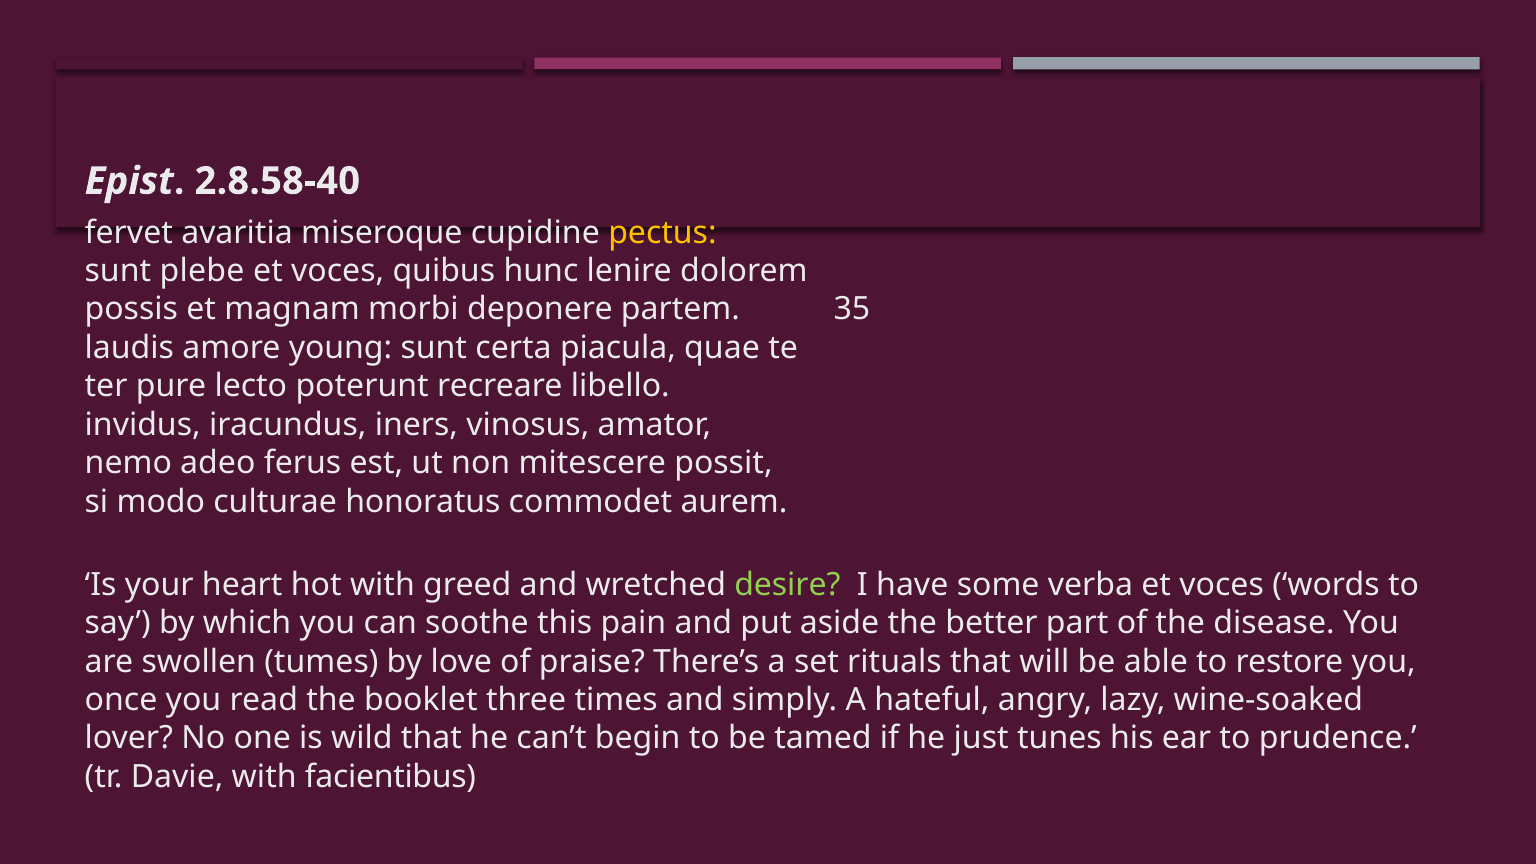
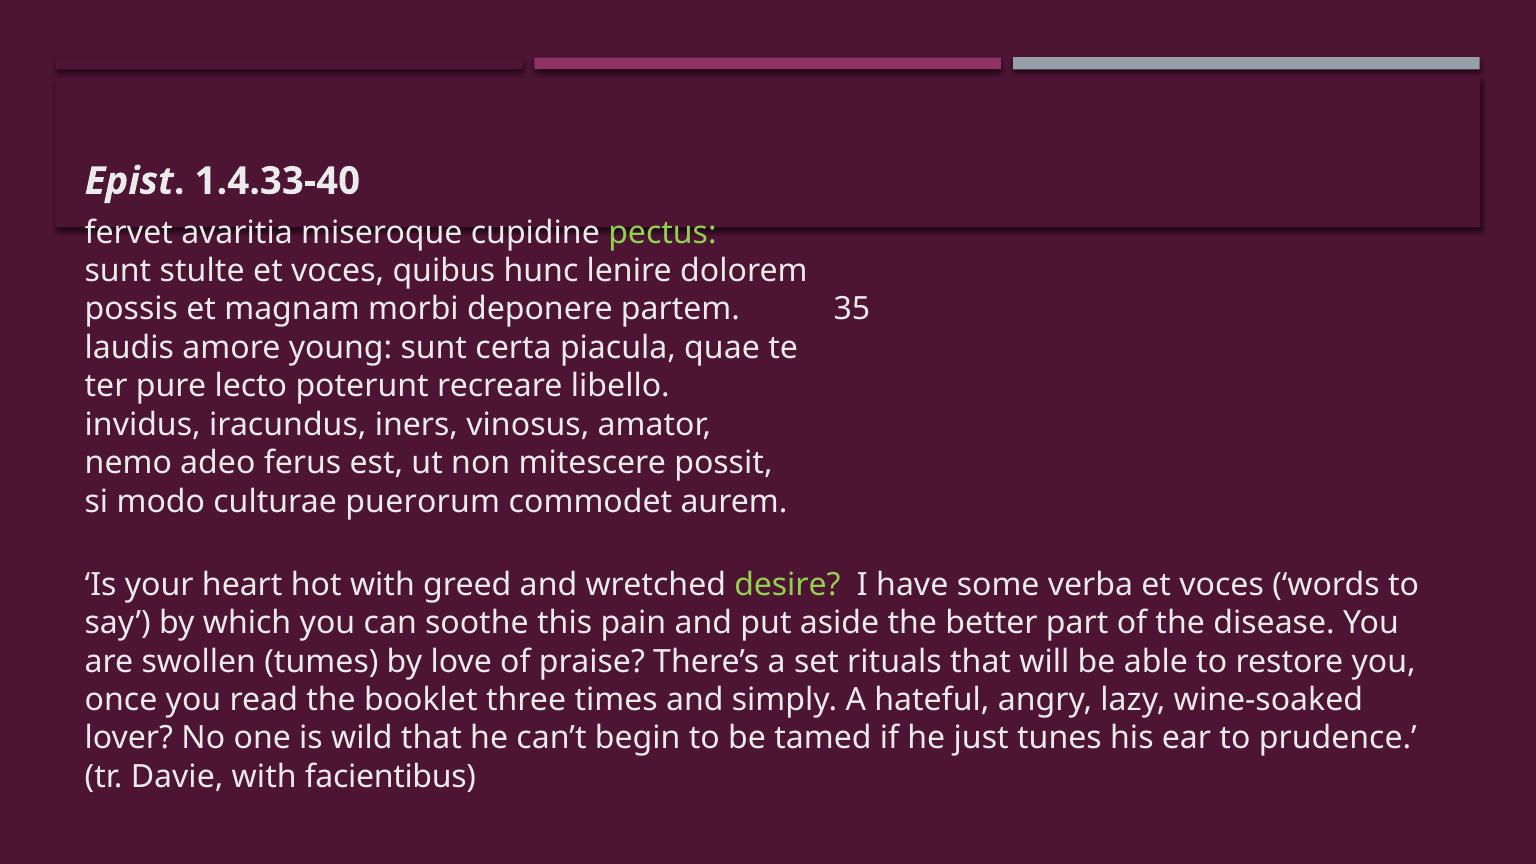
2.8.58-40: 2.8.58-40 -> 1.4.33-40 (277, 181)
pectus colour: yellow -> light green (662, 233)
plebe: plebe -> stulte (202, 271)
honoratus: honoratus -> puerorum (423, 501)
